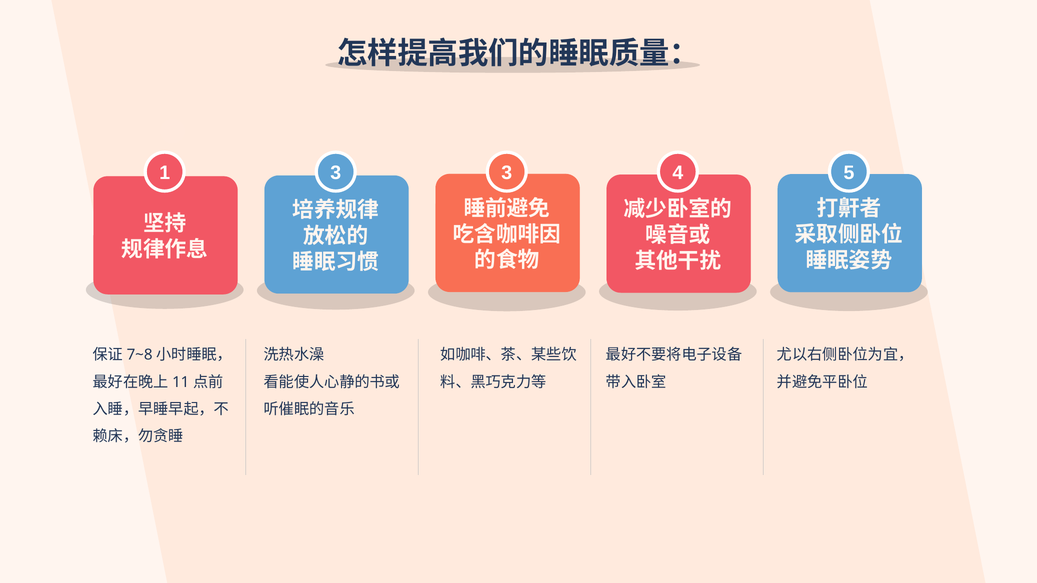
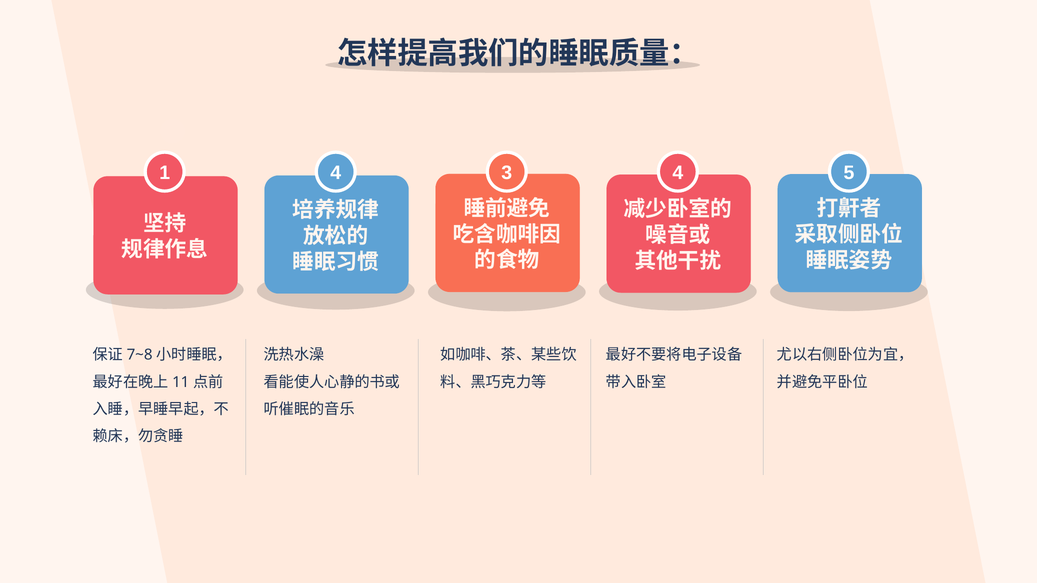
1 3: 3 -> 4 (336, 173)
